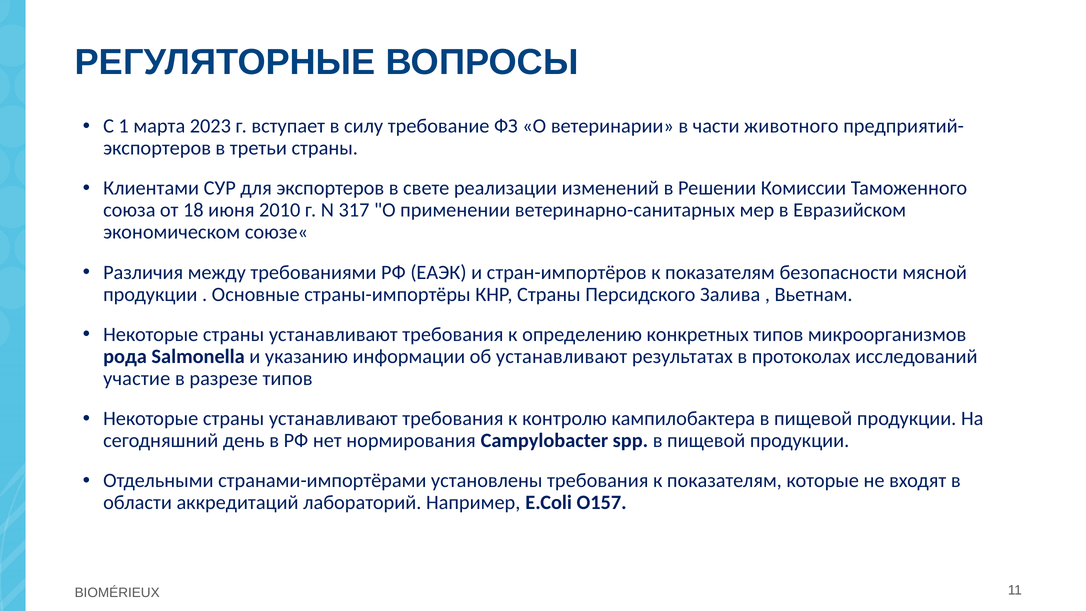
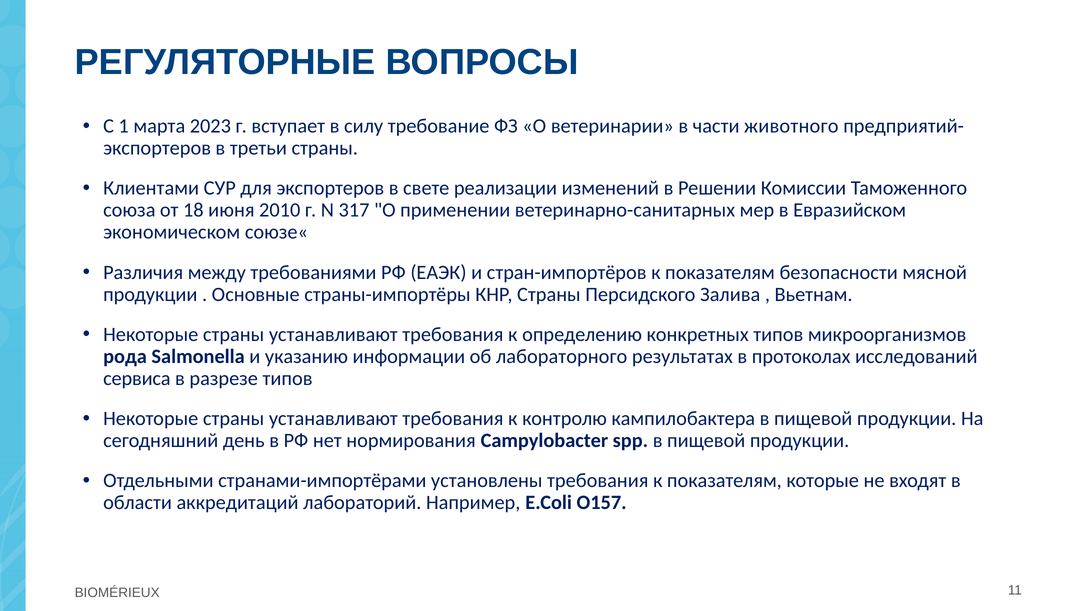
об устанавливают: устанавливают -> лабораторного (562, 356)
участие: участие -> сервиса (137, 378)
